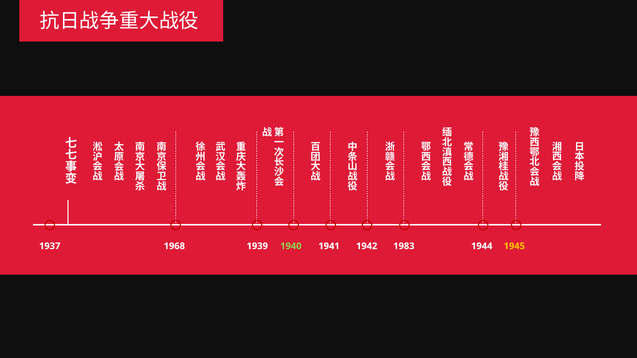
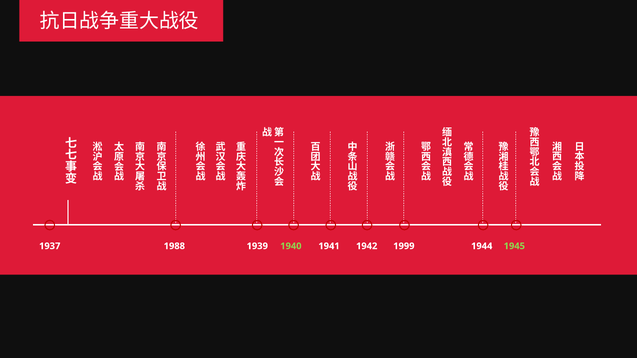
1968: 1968 -> 1988 (174, 246)
1983: 1983 -> 1999 (404, 246)
1945 colour: yellow -> light green (514, 246)
